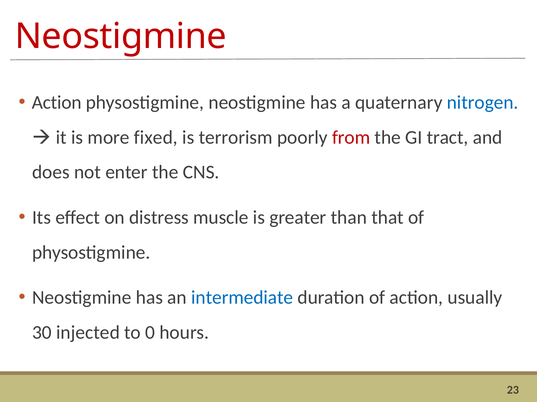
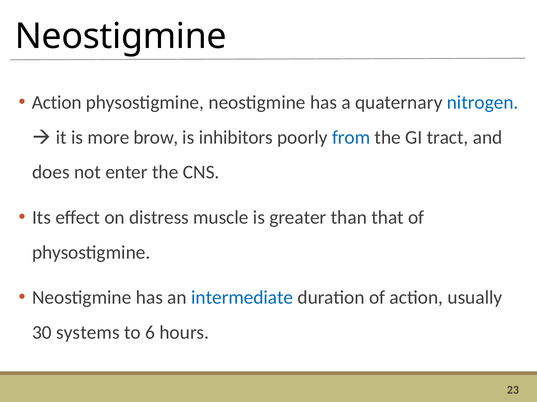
Neostigmine colour: red -> black (121, 37)
fixed: fixed -> brow (156, 138)
terrorism: terrorism -> inhibitors (236, 138)
from colour: red -> blue (351, 138)
injected: injected -> systems (88, 333)
0: 0 -> 6 (150, 333)
